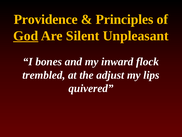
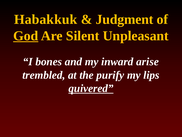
Providence: Providence -> Habakkuk (46, 19)
Principles: Principles -> Judgment (125, 19)
flock: flock -> arise (147, 61)
adjust: adjust -> purify (110, 75)
quivered underline: none -> present (91, 88)
